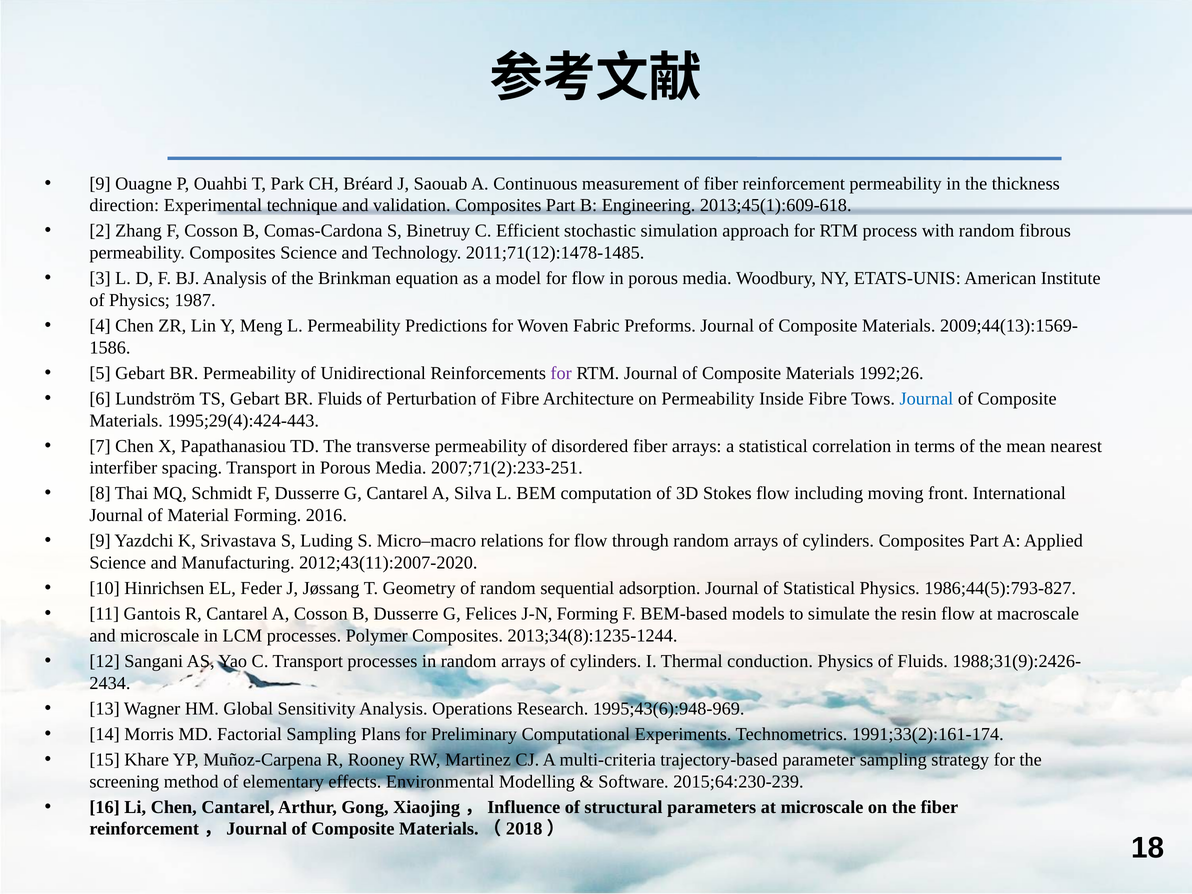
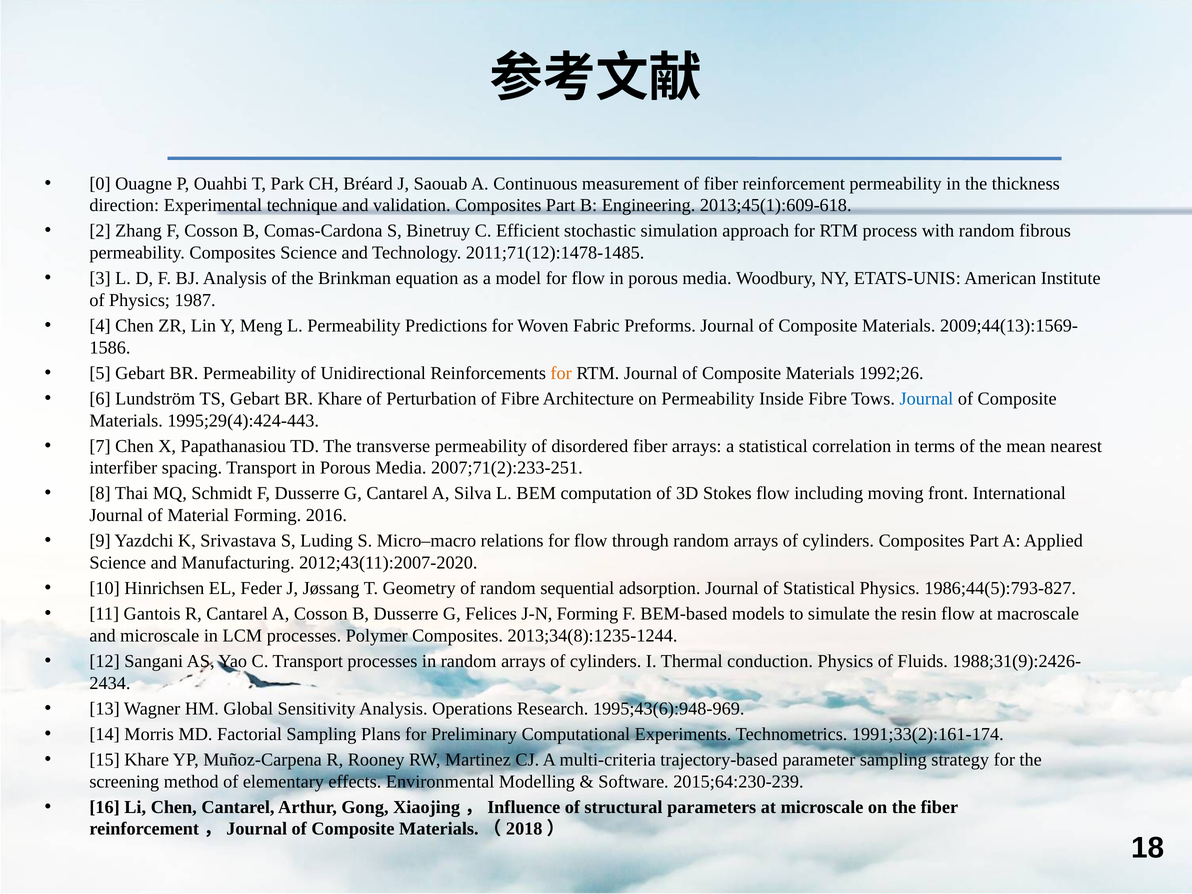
9: 9 -> 0 (100, 184)
for colour: purple -> orange (561, 373)
BR Fluids: Fluids -> Khare (340, 399)
